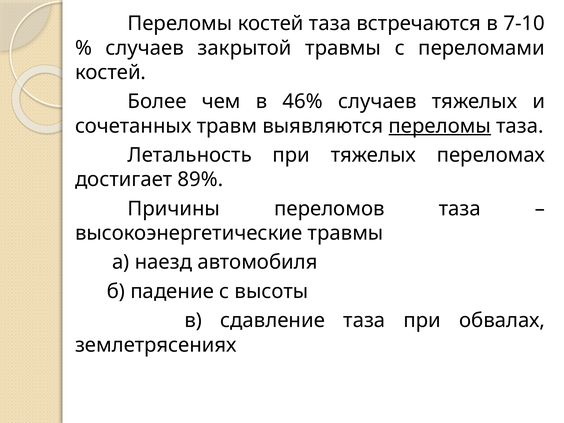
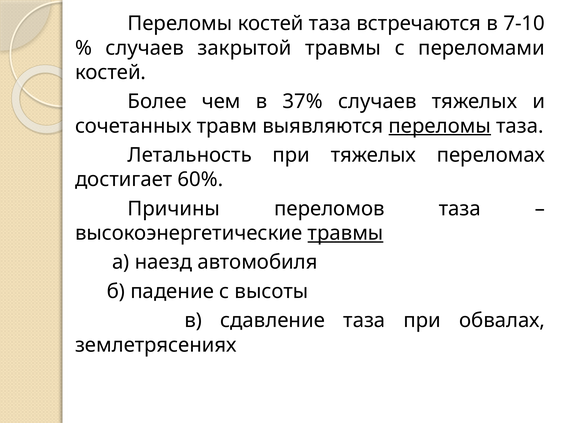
46%: 46% -> 37% (303, 102)
89%: 89% -> 60% (200, 180)
травмы underline: none -> present (346, 233)
